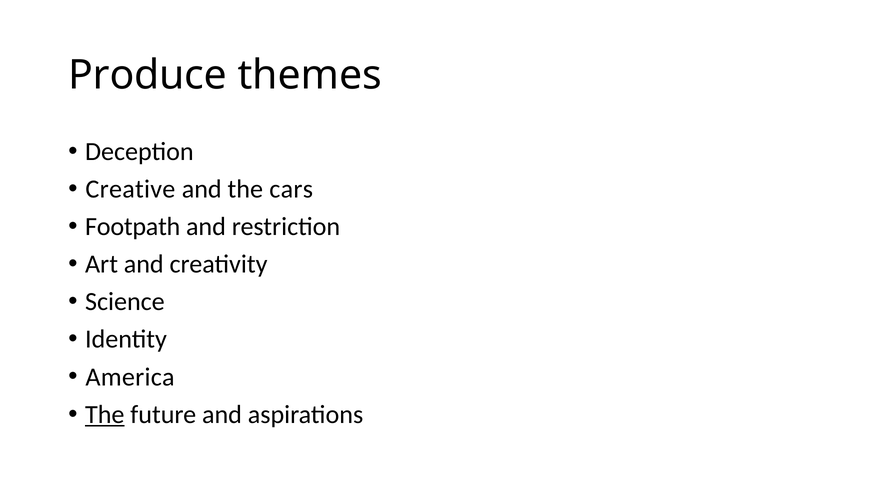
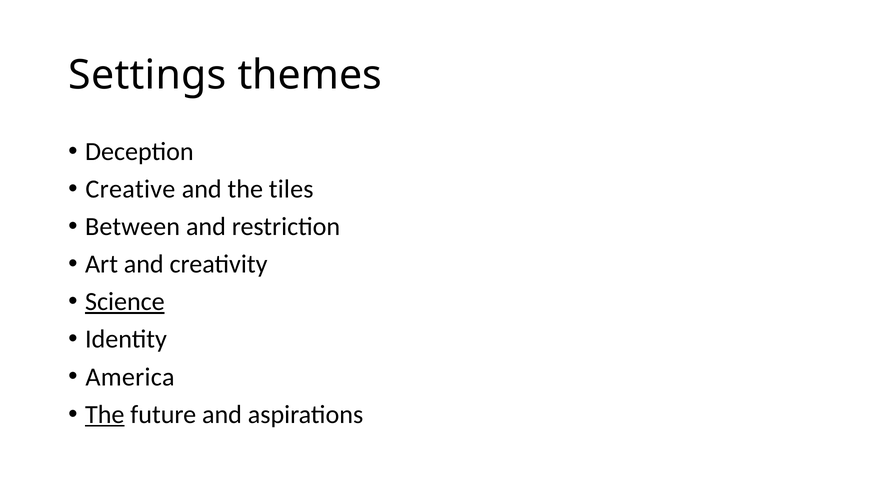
Produce: Produce -> Settings (147, 75)
cars: cars -> tiles (291, 189)
Footpath: Footpath -> Between (133, 227)
Science underline: none -> present (125, 302)
